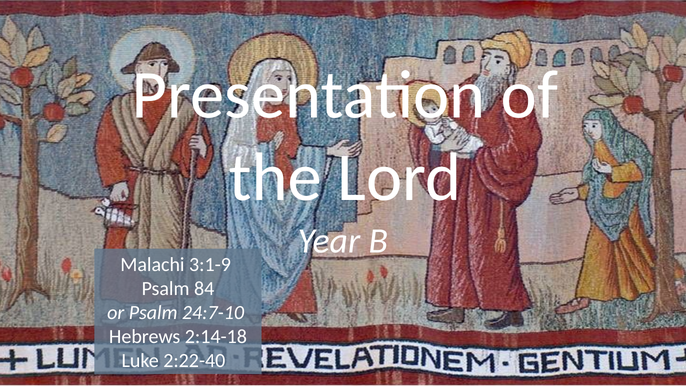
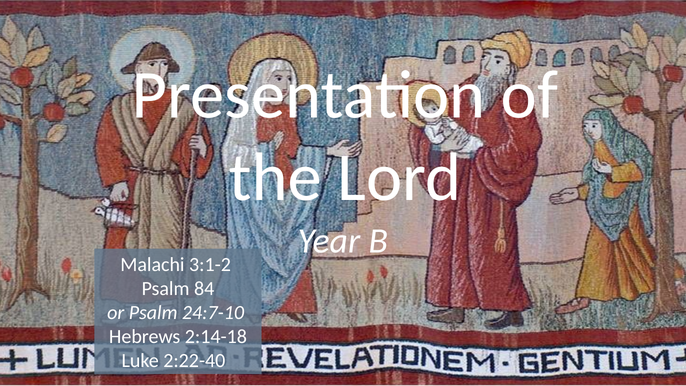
3:1-9: 3:1-9 -> 3:1-2 (210, 265)
